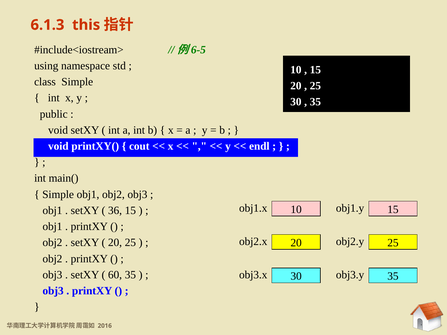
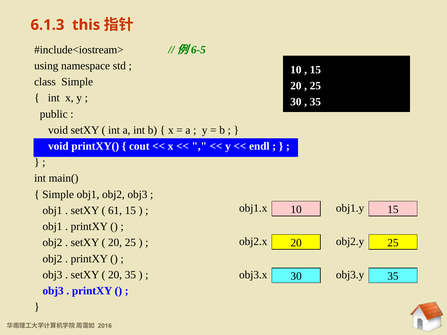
36: 36 -> 61 (115, 211)
60: 60 -> 20 (115, 275)
